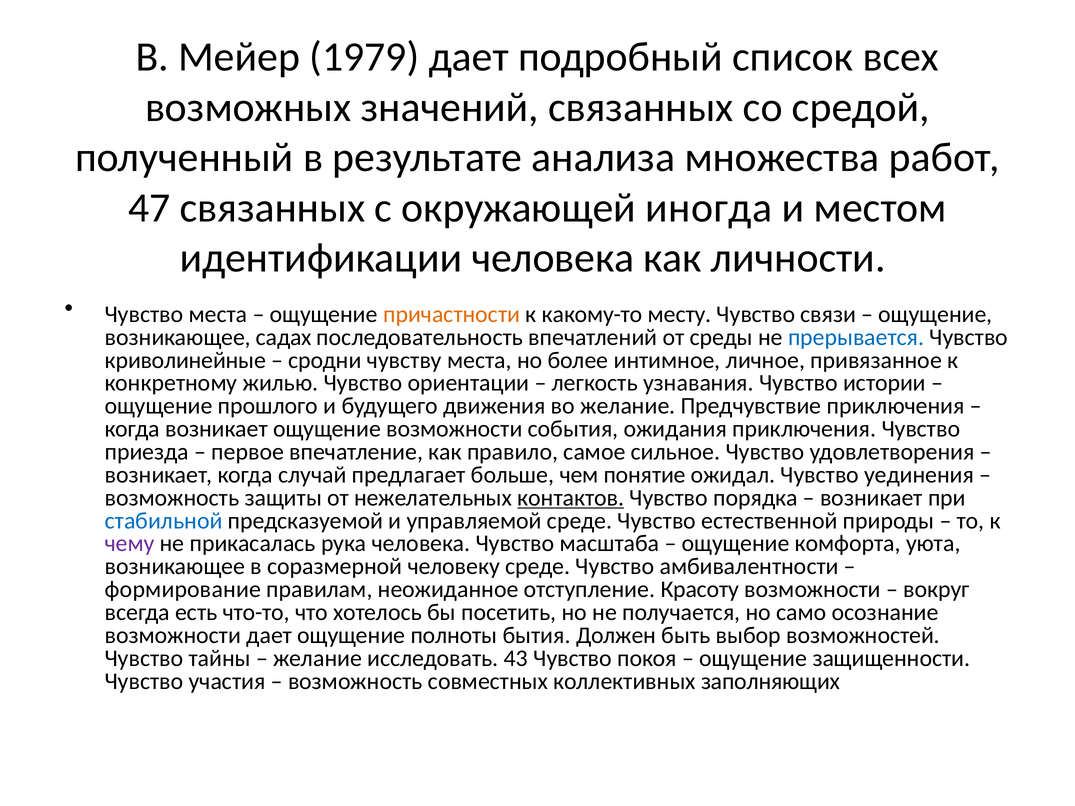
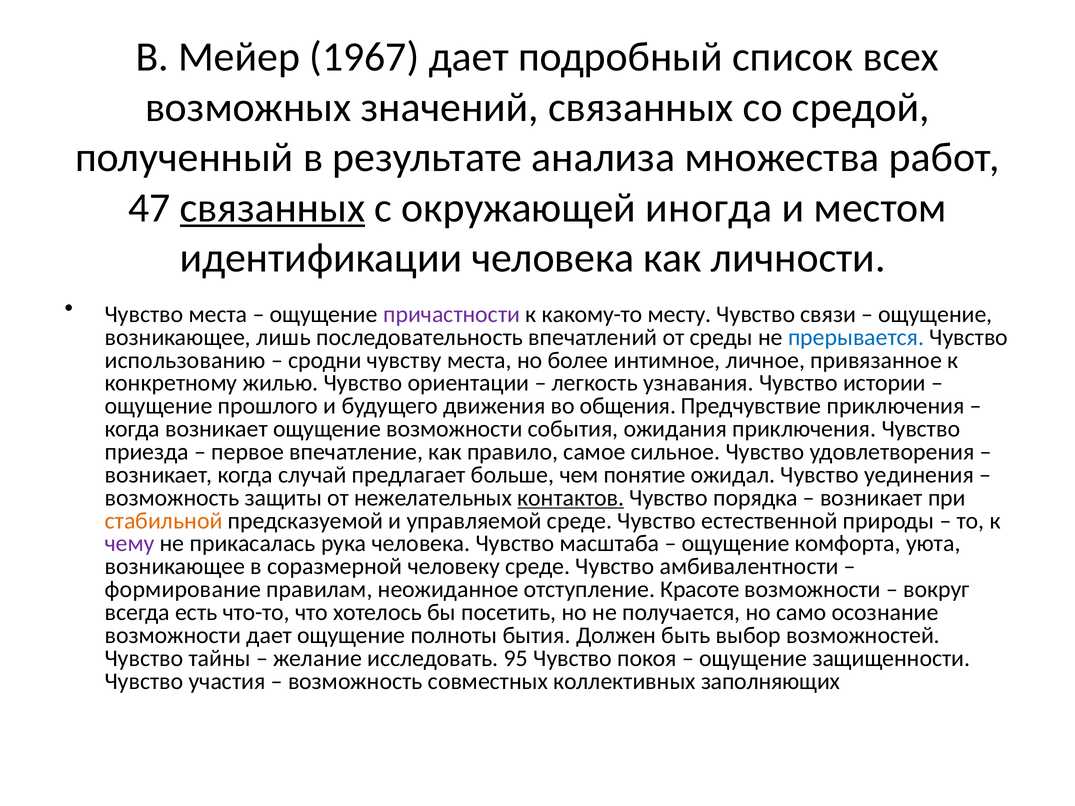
1979: 1979 -> 1967 (364, 57)
связанных underline: none -> present (272, 208)
причастности colour: orange -> purple (452, 314)
садах: садах -> лишь (284, 337)
криволинейные: криволинейные -> использованию (185, 360)
во желание: желание -> общения (628, 406)
стабильной colour: blue -> orange (164, 521)
Красоту: Красоту -> Красоте (700, 590)
43: 43 -> 95 (516, 658)
